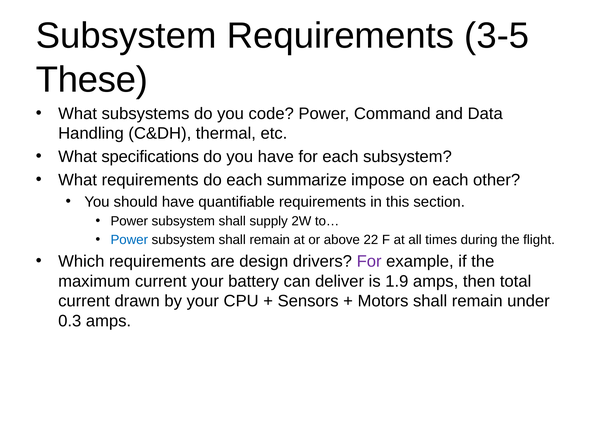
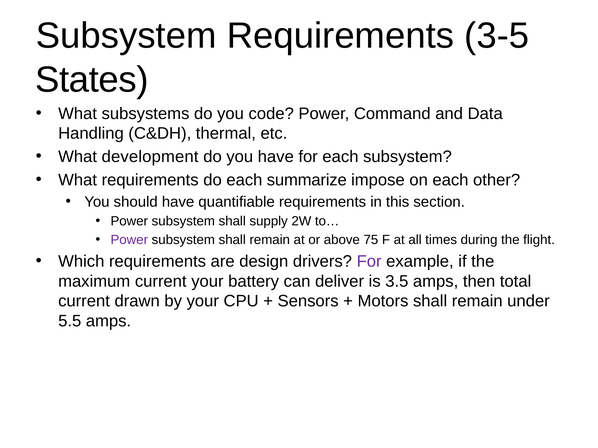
These: These -> States (92, 80)
specifications: specifications -> development (150, 157)
Power colour: blue -> purple (129, 240)
22: 22 -> 75 (371, 240)
1.9: 1.9 -> 3.5 (397, 282)
0.3: 0.3 -> 5.5 (70, 321)
